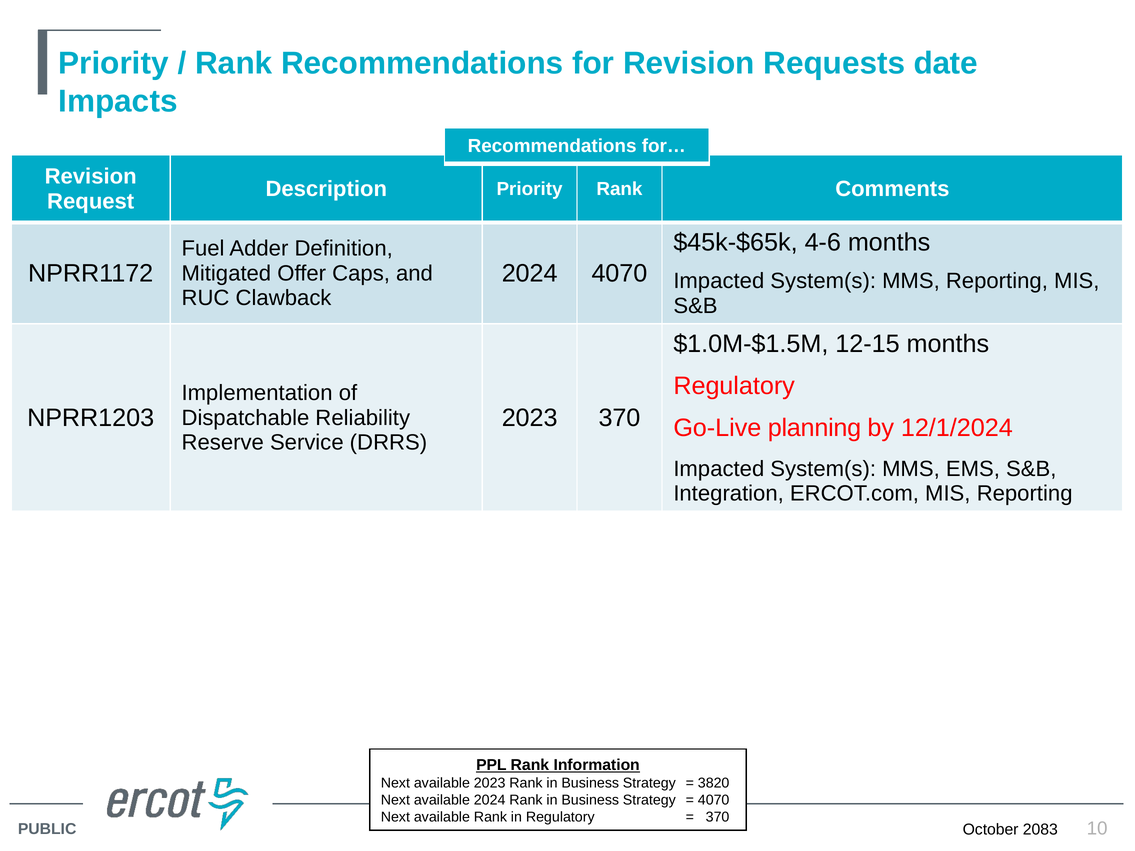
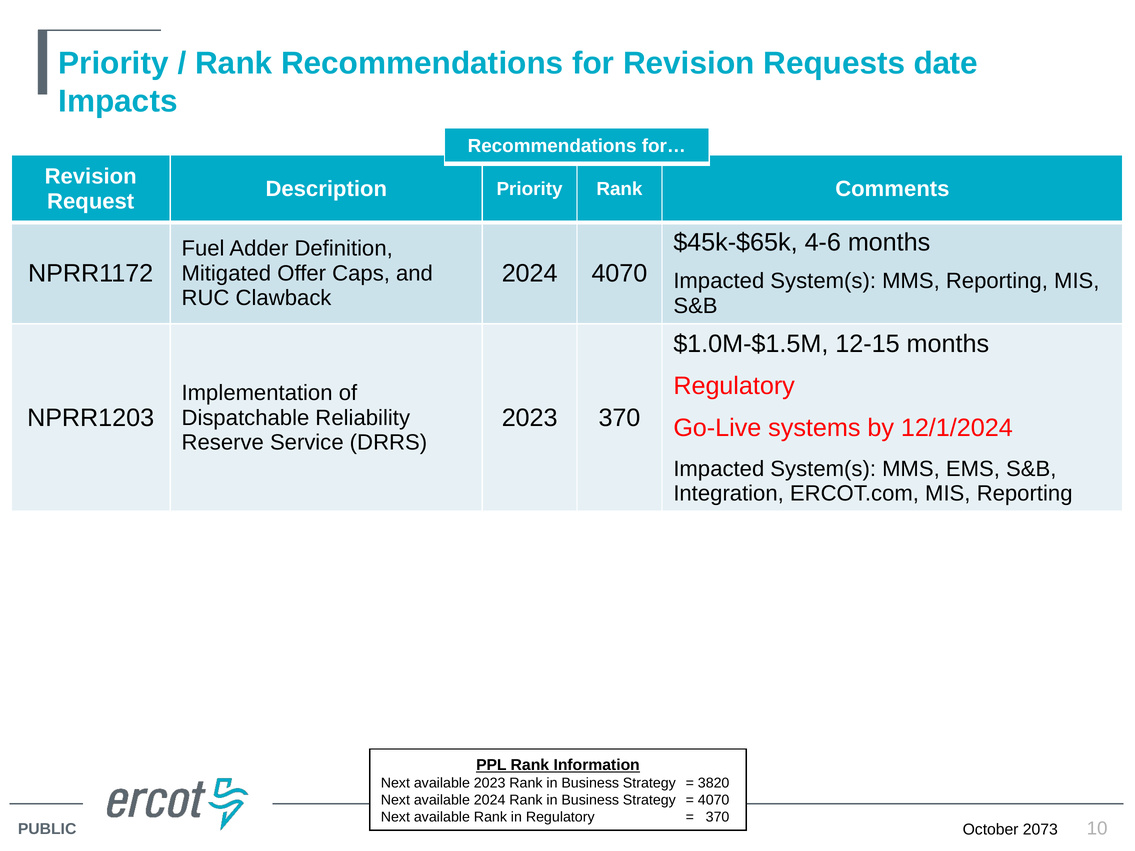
planning: planning -> systems (814, 428)
2083: 2083 -> 2073 (1040, 830)
